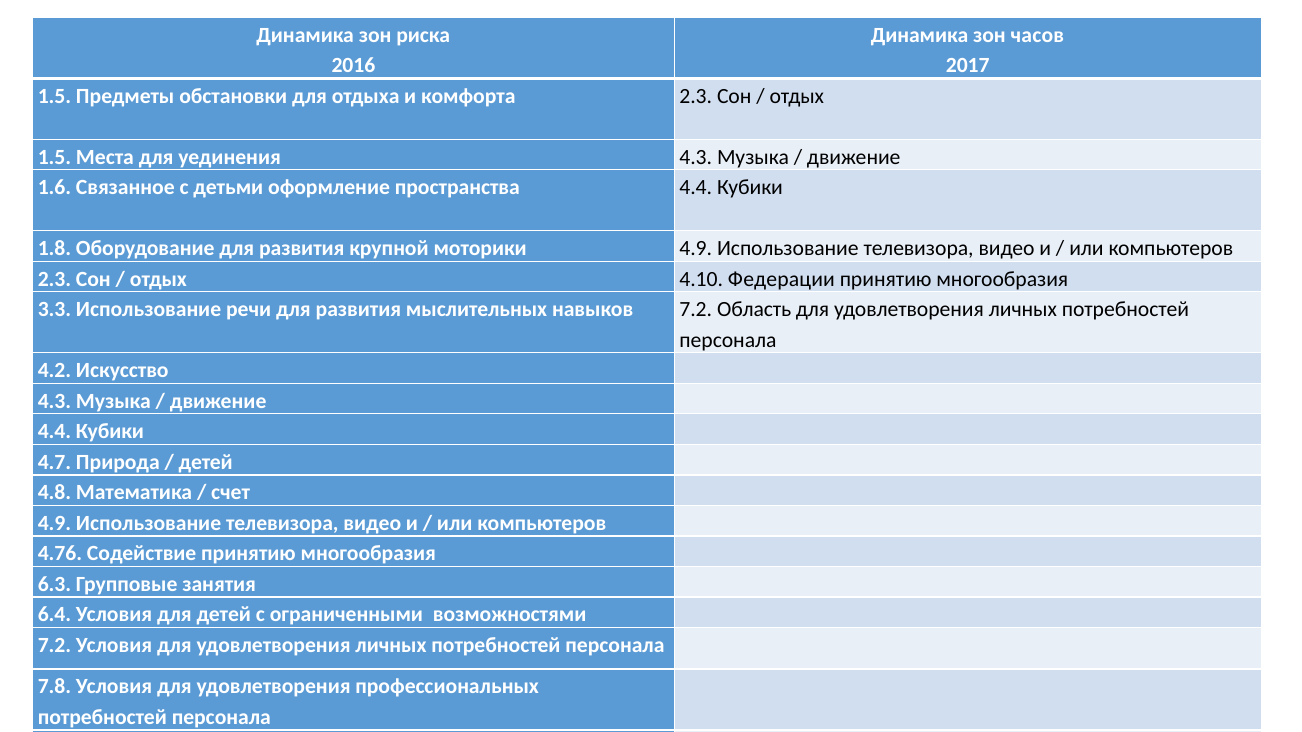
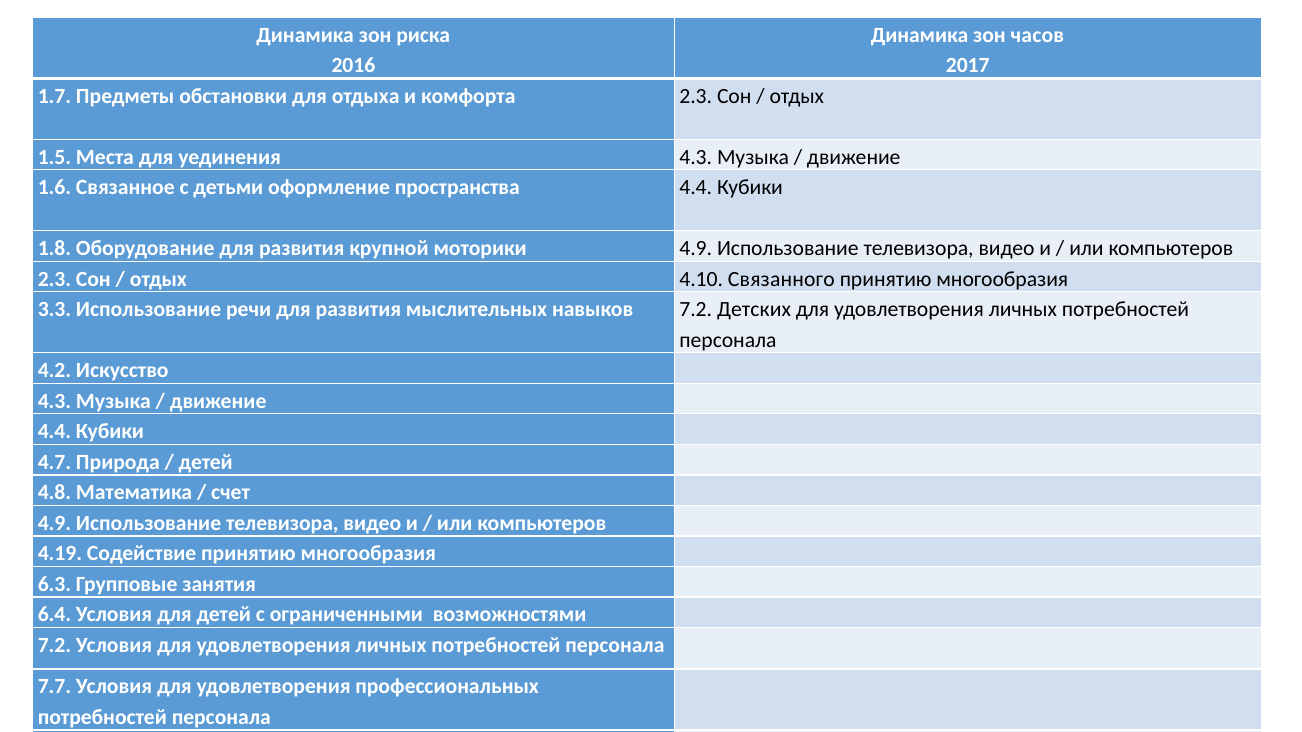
1.5: 1.5 -> 1.7 (54, 96)
Федерации: Федерации -> Связанного (781, 279)
Область: Область -> Детских (754, 310)
4.76: 4.76 -> 4.19 (60, 554)
7.8: 7.8 -> 7.7 (54, 687)
